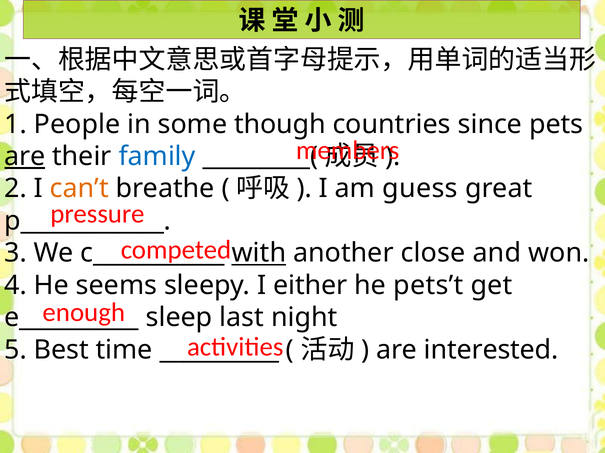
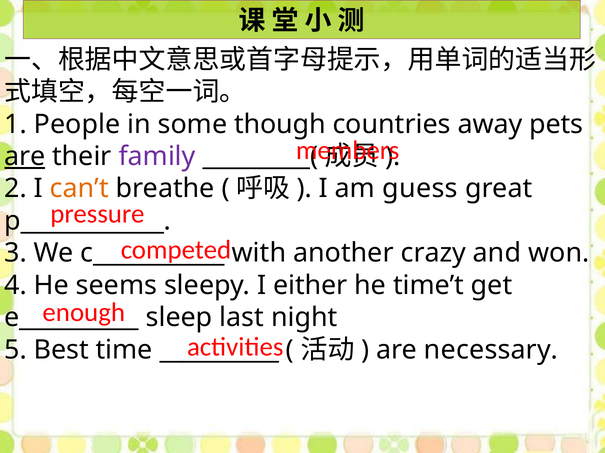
since: since -> away (490, 124)
family colour: blue -> purple (157, 157)
with underline: present -> none (259, 253)
close: close -> crazy (433, 253)
pets’t: pets’t -> time’t (429, 286)
interested: interested -> necessary (491, 350)
